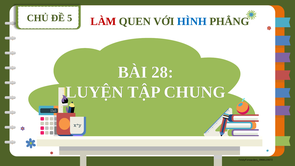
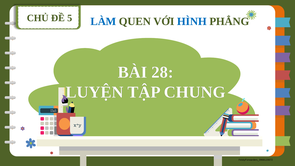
LÀM colour: red -> blue (103, 21)
